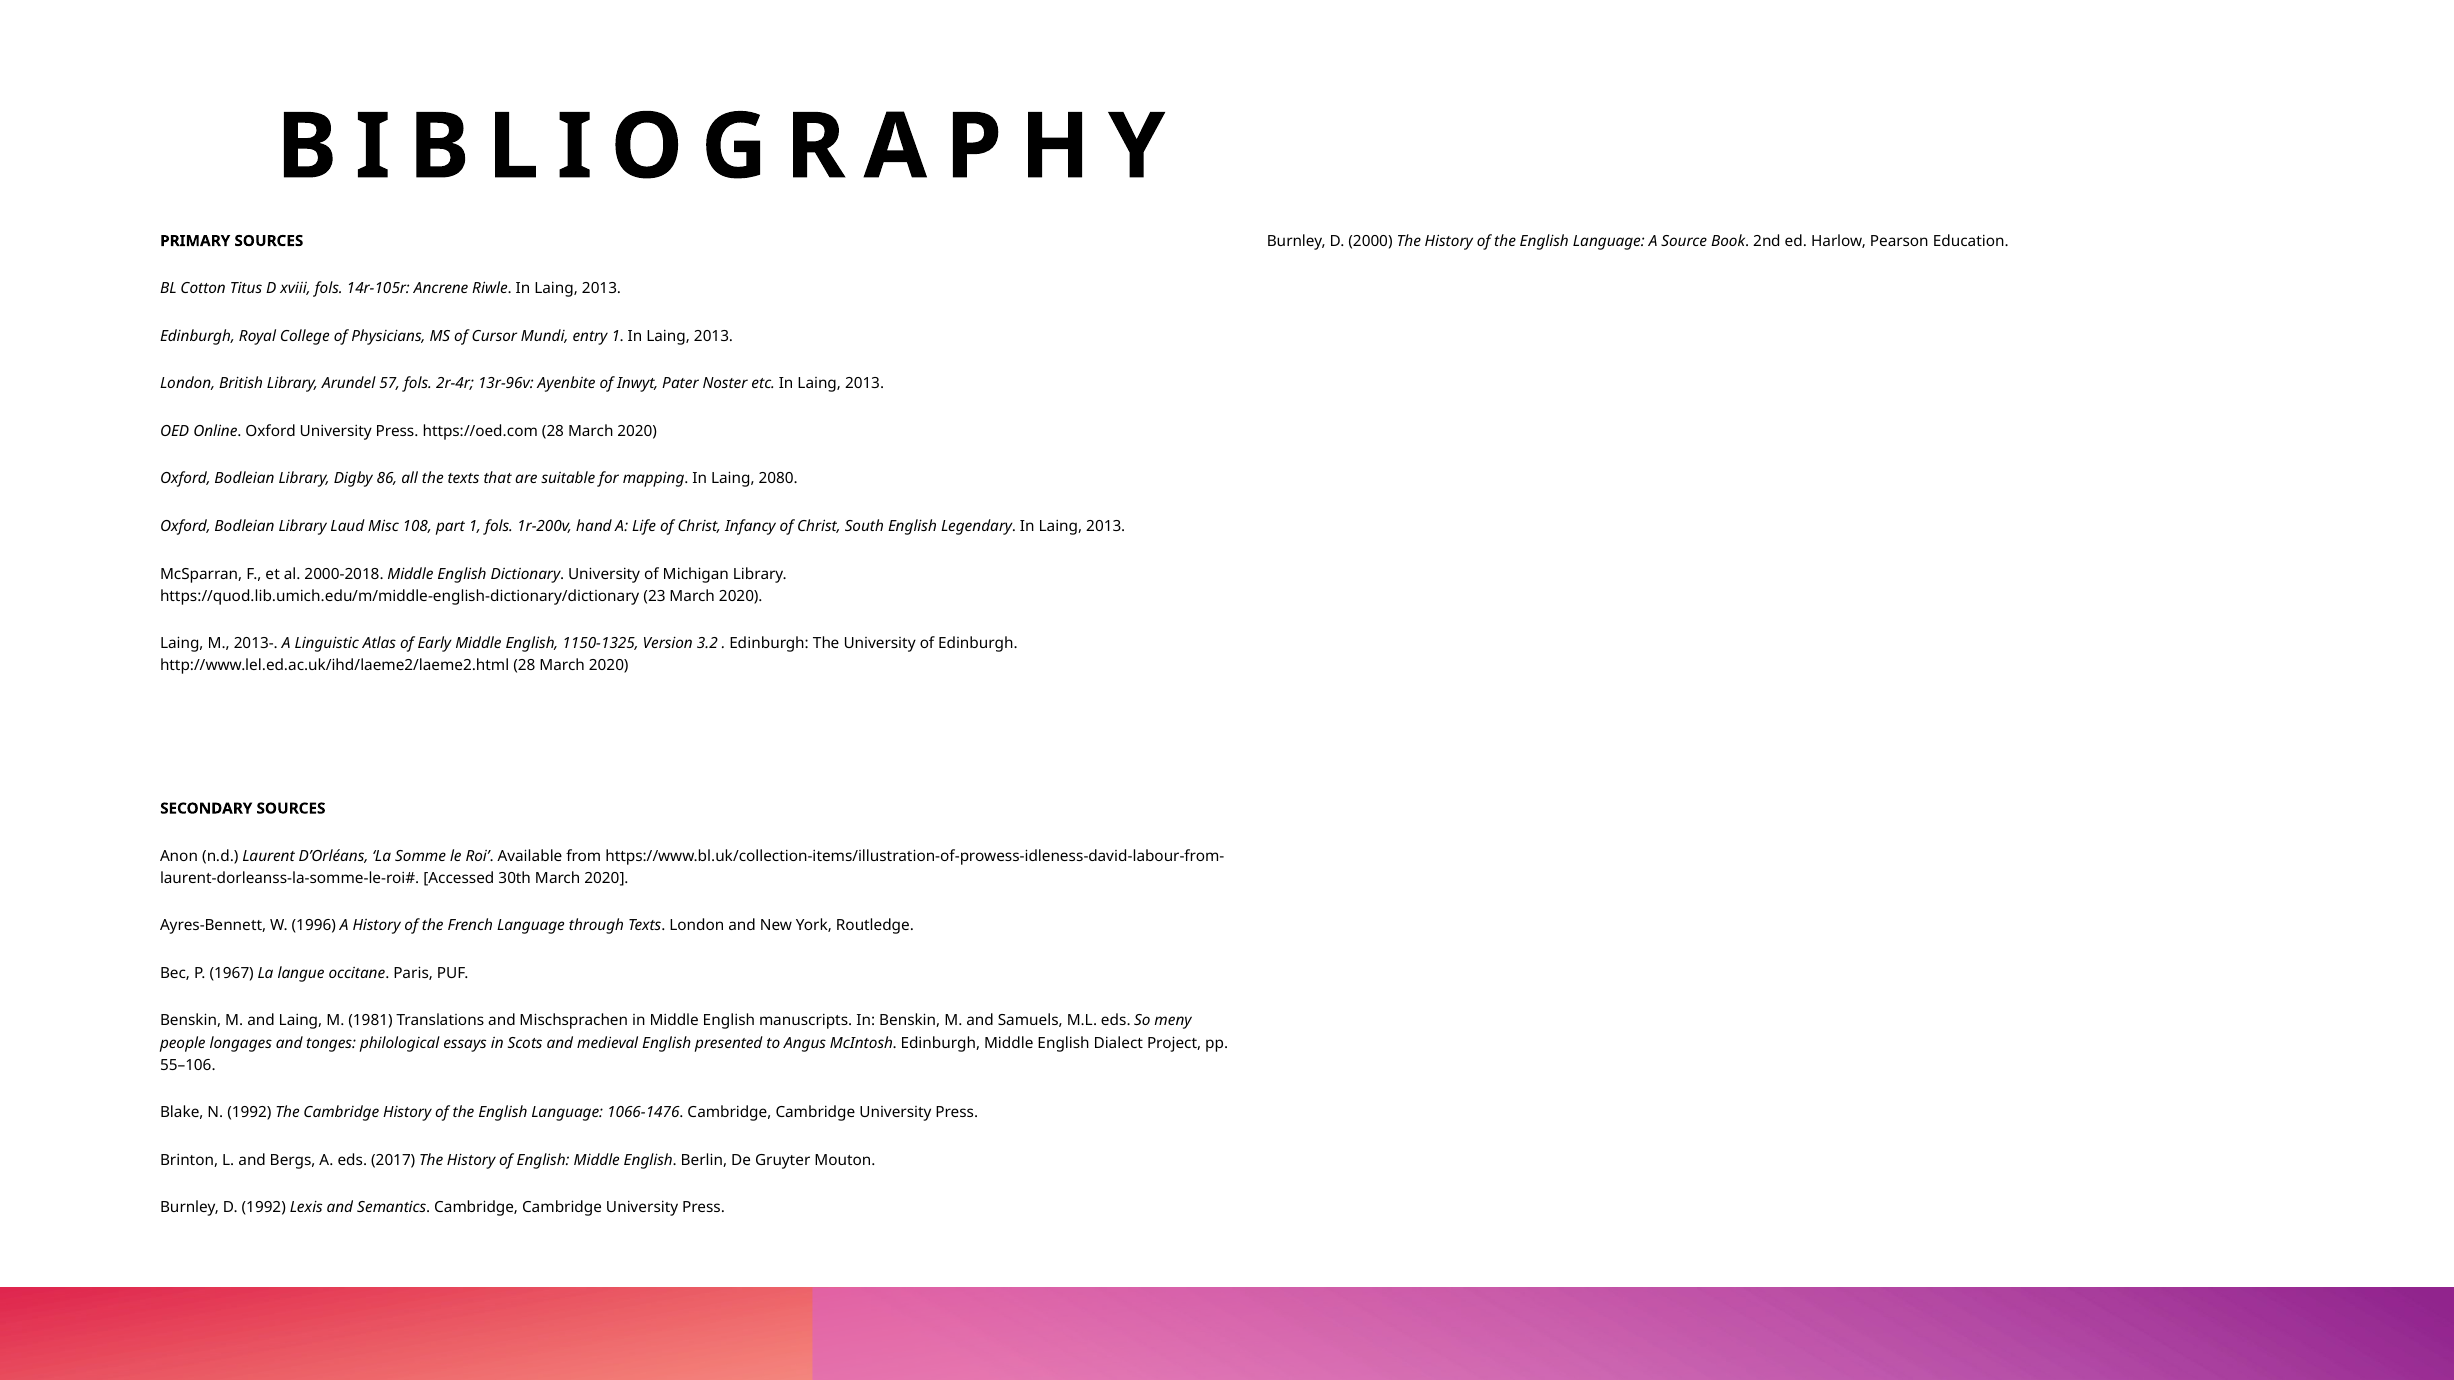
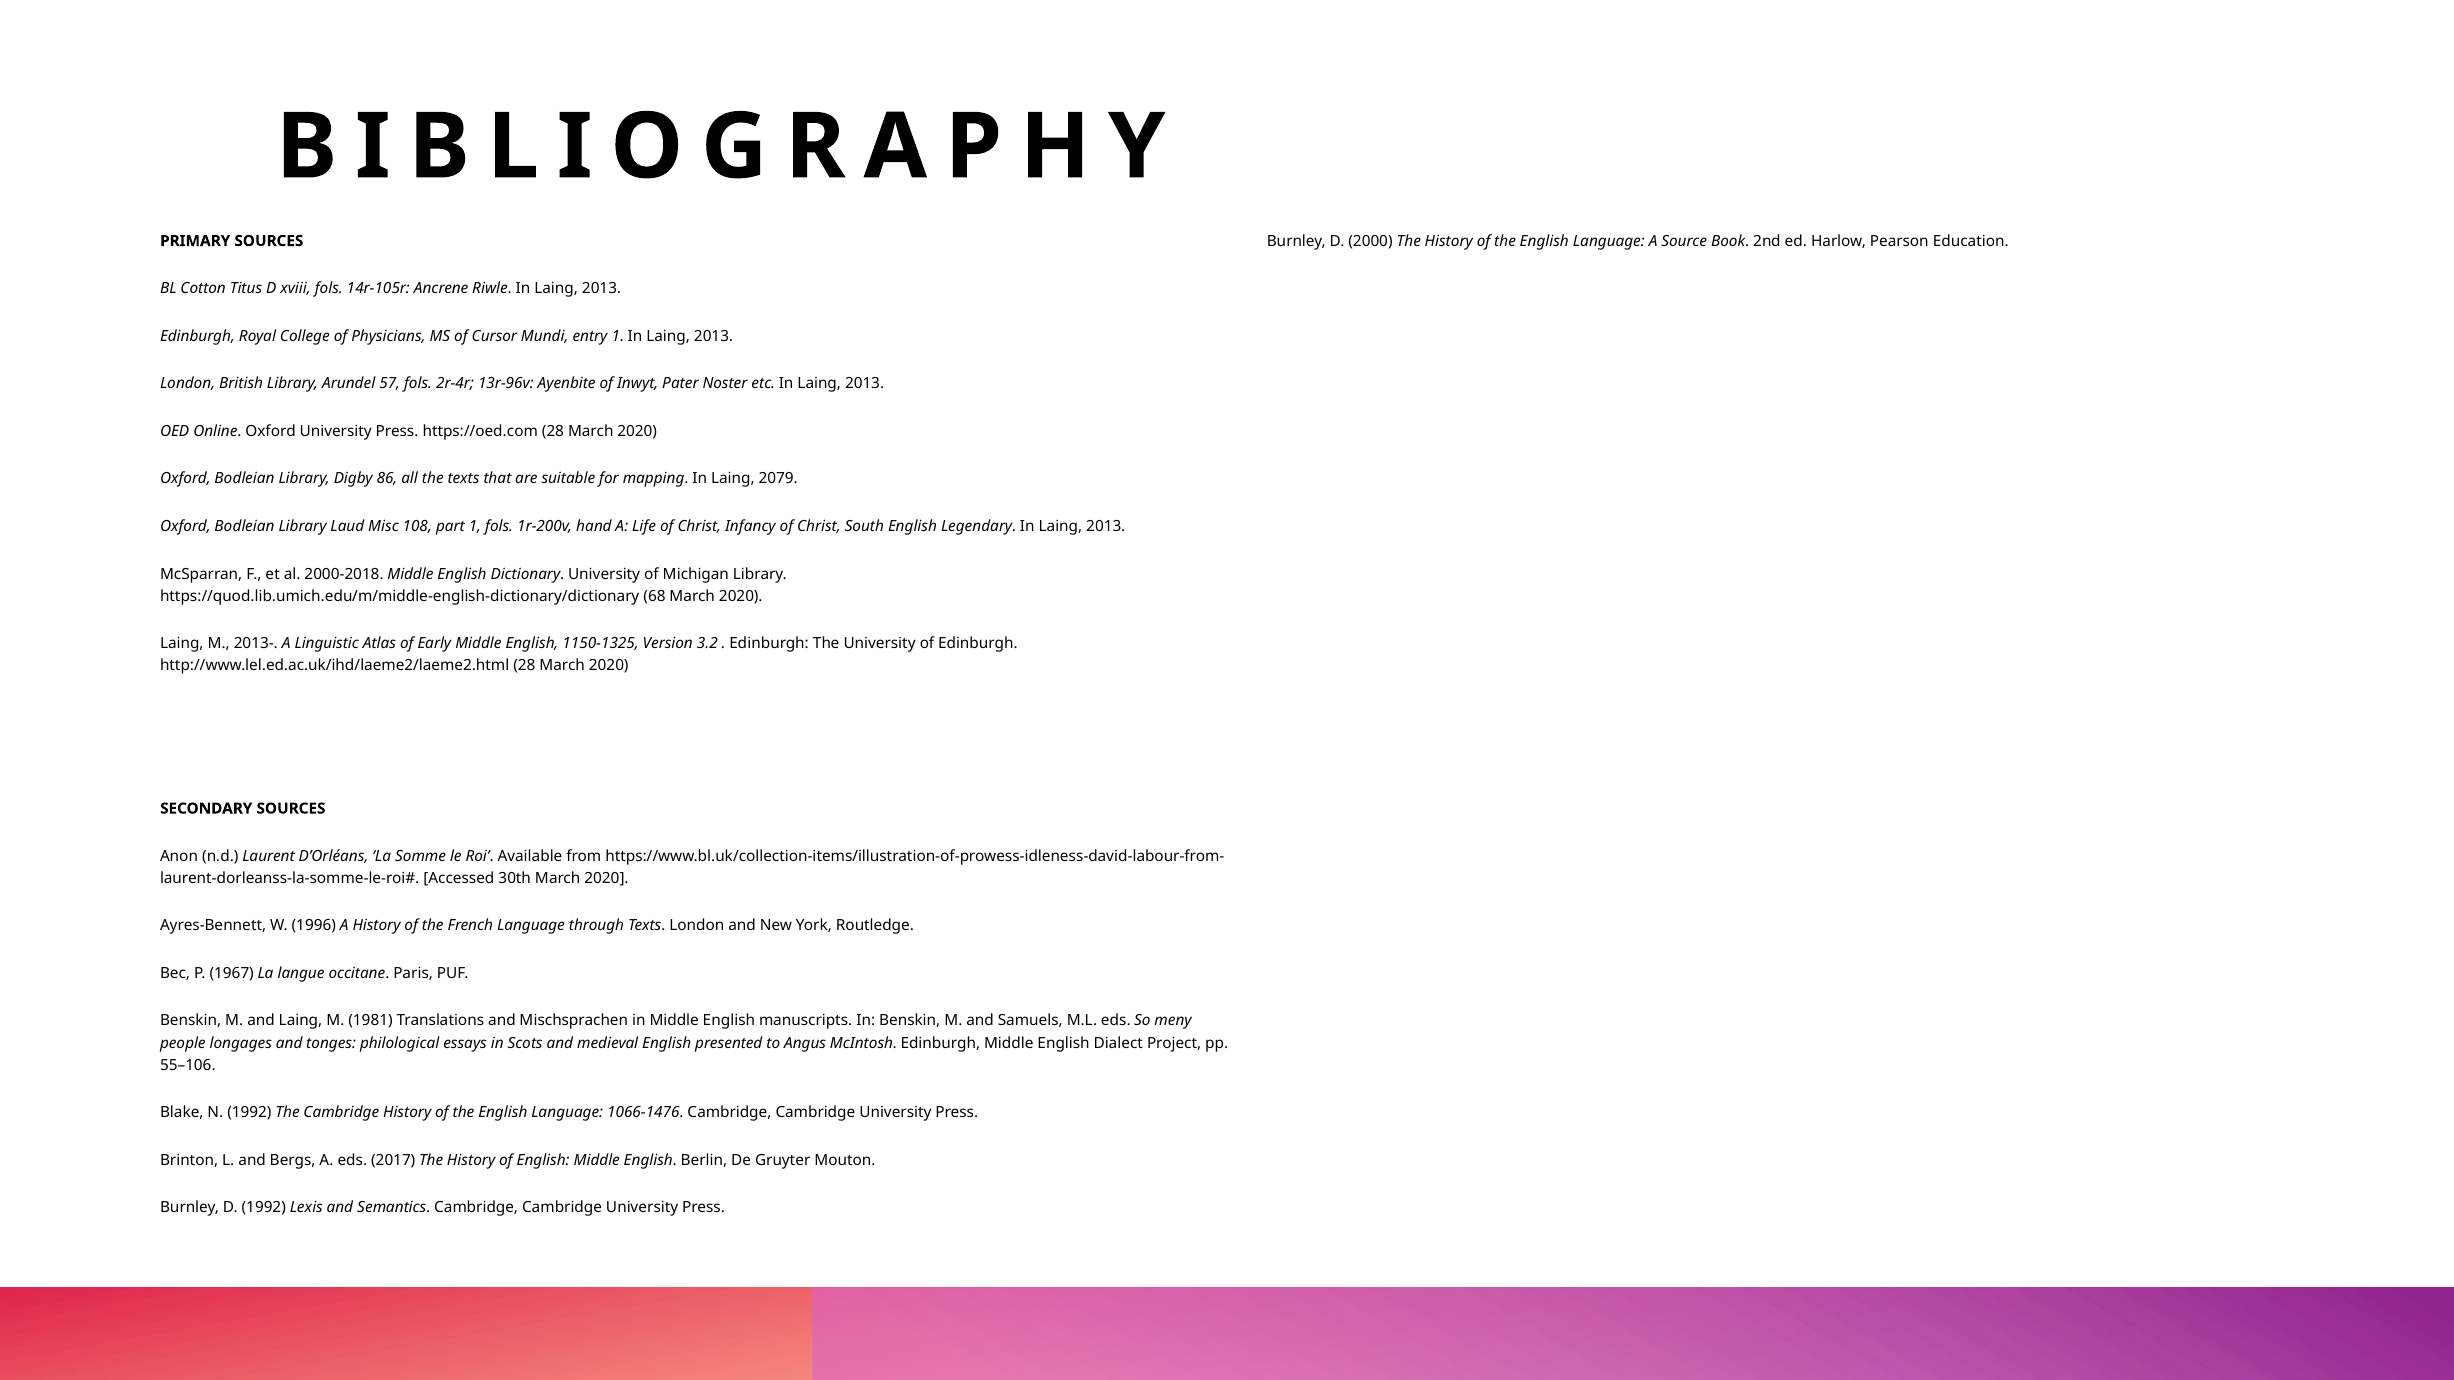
2080: 2080 -> 2079 (778, 479)
23: 23 -> 68 (655, 596)
